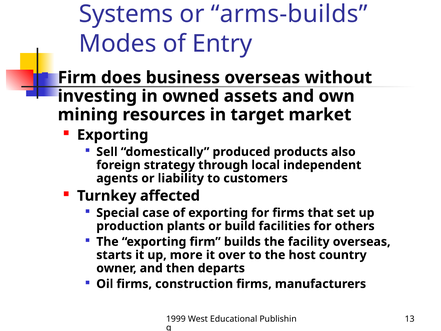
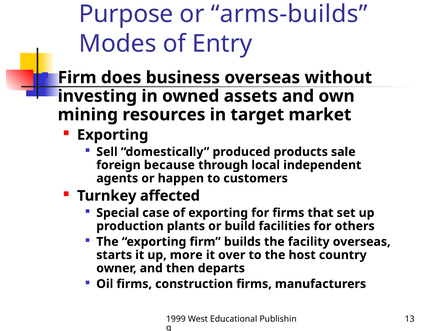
Systems: Systems -> Purpose (126, 14)
also: also -> sale (343, 152)
strategy: strategy -> because (169, 165)
liability: liability -> happen (181, 178)
